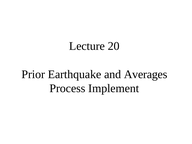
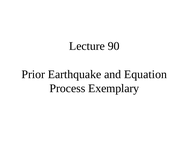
20: 20 -> 90 (114, 46)
Averages: Averages -> Equation (146, 74)
Implement: Implement -> Exemplary (114, 88)
